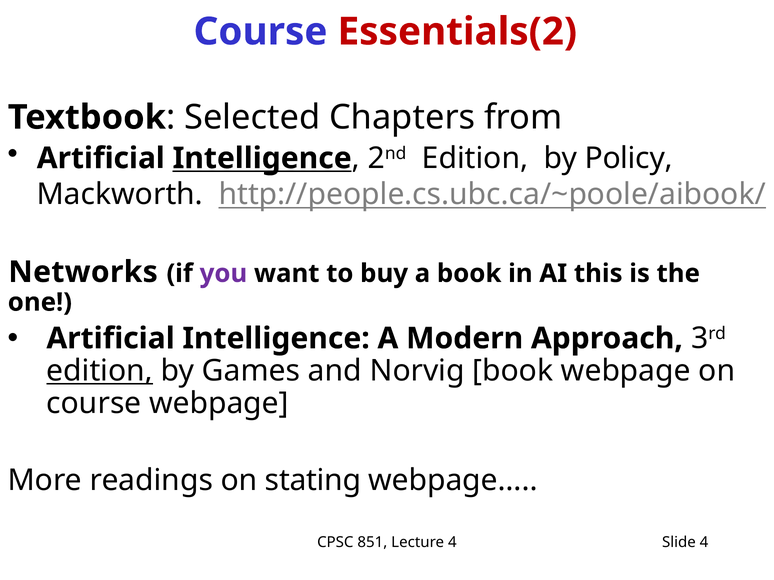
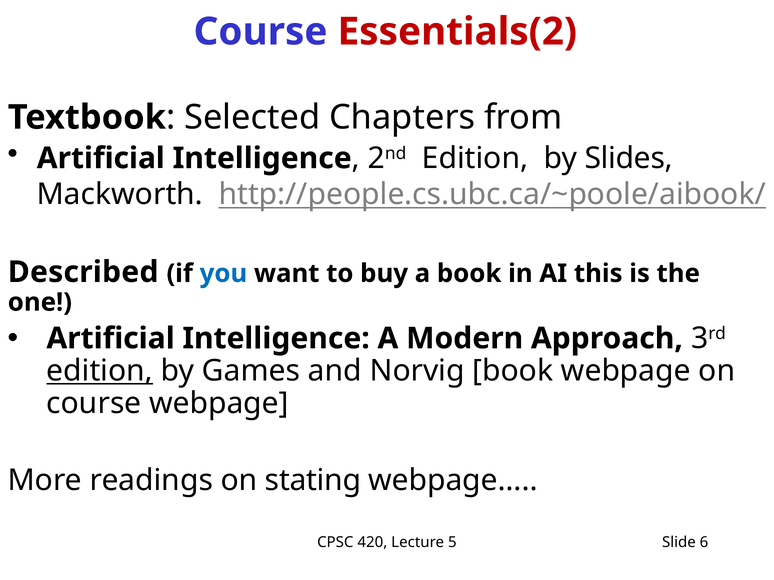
Intelligence underline: present -> none (262, 158)
Policy: Policy -> Slides (629, 158)
Networks: Networks -> Described (83, 272)
you colour: purple -> blue (223, 274)
851: 851 -> 420 (372, 543)
Lecture 4: 4 -> 5 (452, 543)
Slide 4: 4 -> 6 (704, 543)
